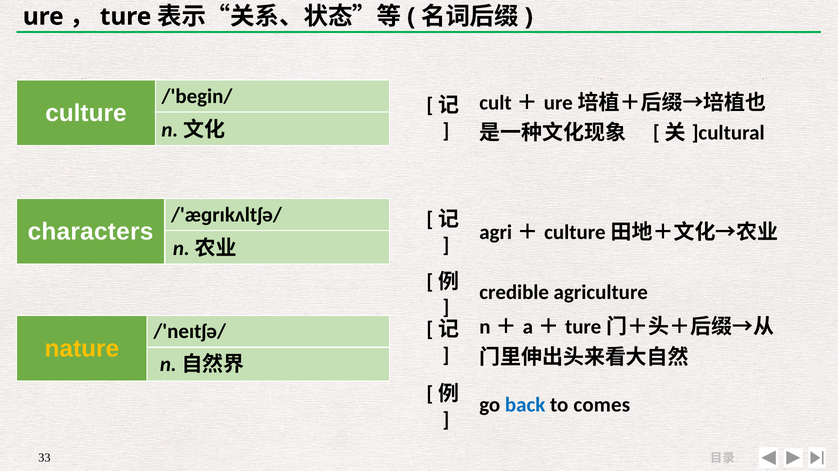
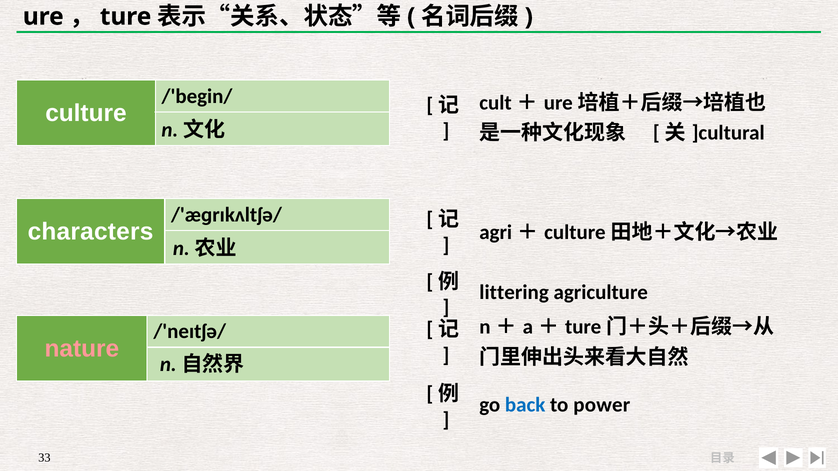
credible: credible -> littering (514, 293)
nature colour: yellow -> pink (82, 349)
comes: comes -> power (602, 405)
